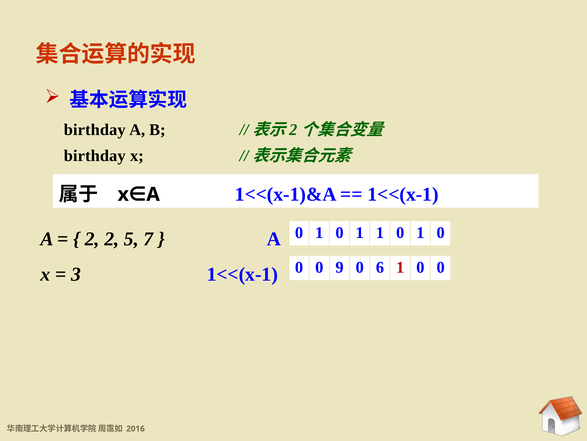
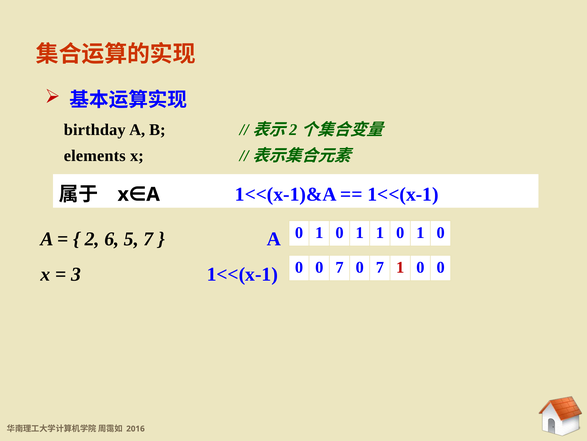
birthday: birthday -> elements (95, 156)
2 2: 2 -> 6 (112, 239)
0 0 9: 9 -> 7 (340, 267)
6: 6 -> 7 (380, 267)
